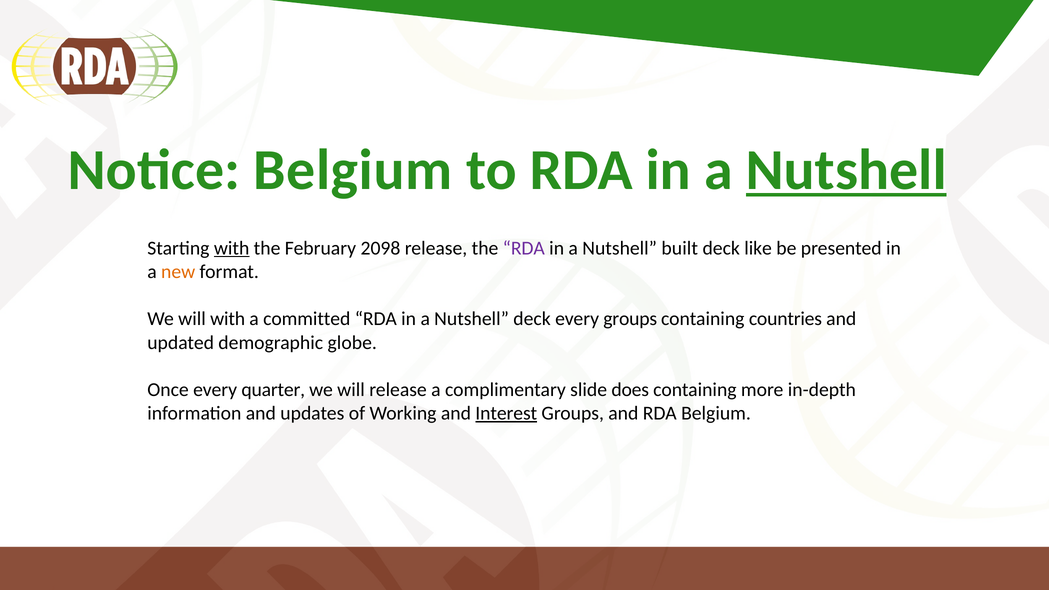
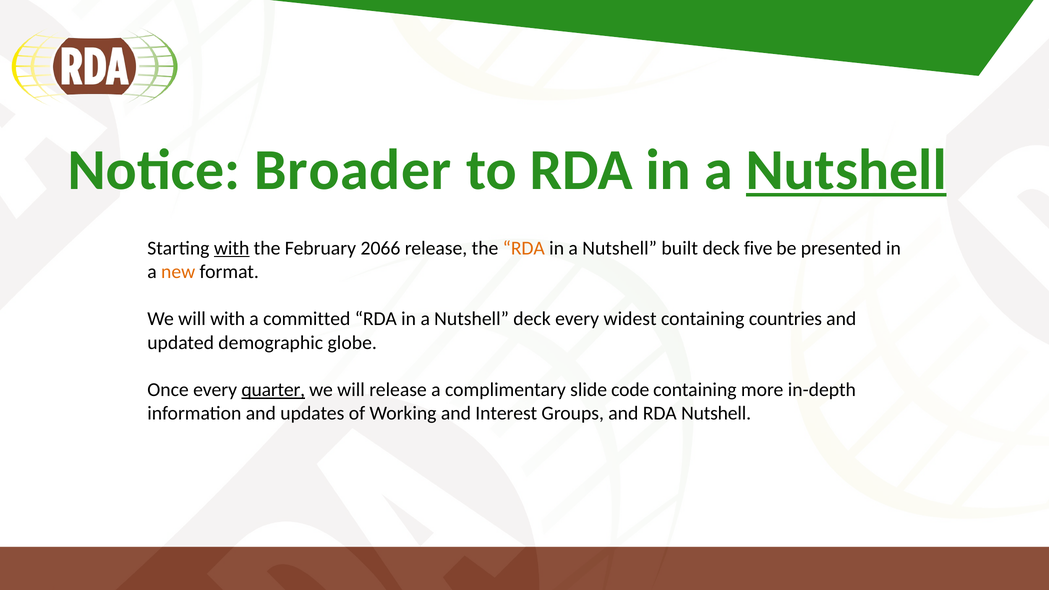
Notice Belgium: Belgium -> Broader (353, 170)
2098: 2098 -> 2066 (380, 248)
RDA colour: purple -> orange (524, 248)
like: like -> five (758, 248)
every groups: groups -> widest (630, 319)
quarter underline: none -> present (273, 390)
does: does -> code (630, 390)
Interest underline: present -> none (506, 413)
RDA Belgium: Belgium -> Nutshell (716, 413)
